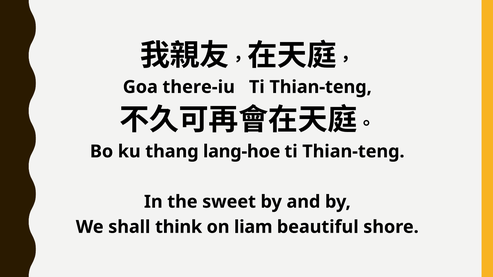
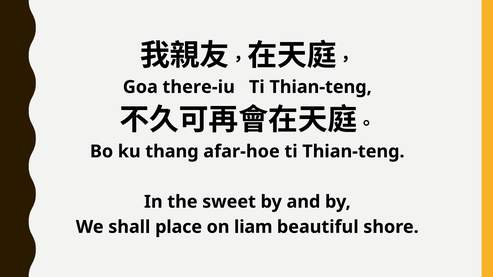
lang-hoe: lang-hoe -> afar-hoe (242, 152)
think: think -> place (179, 227)
